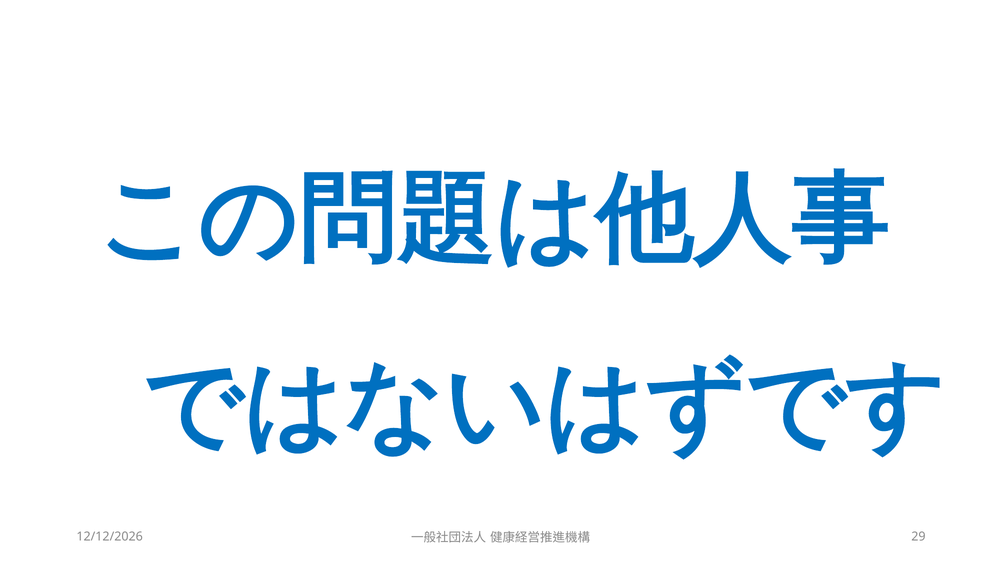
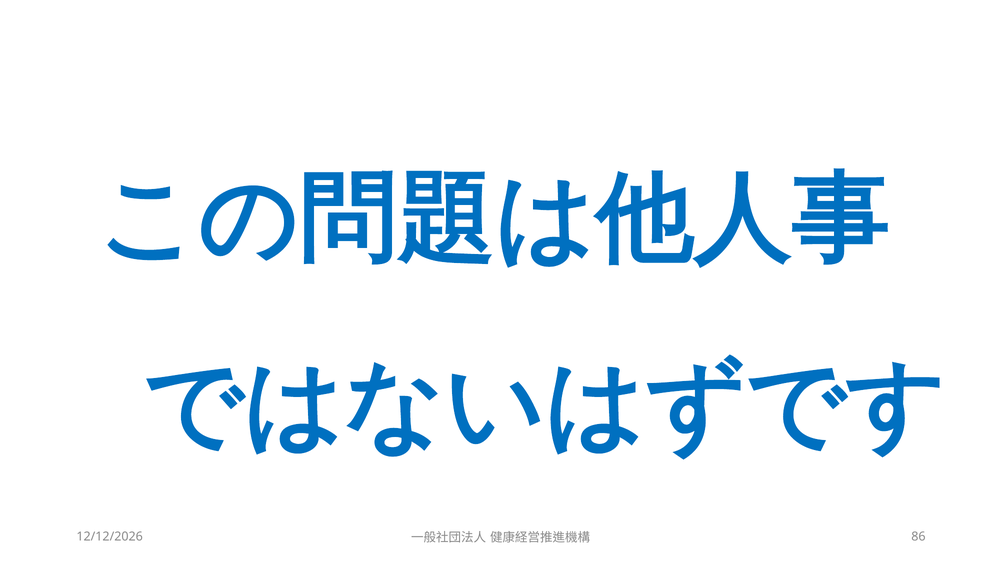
29: 29 -> 86 (918, 537)
